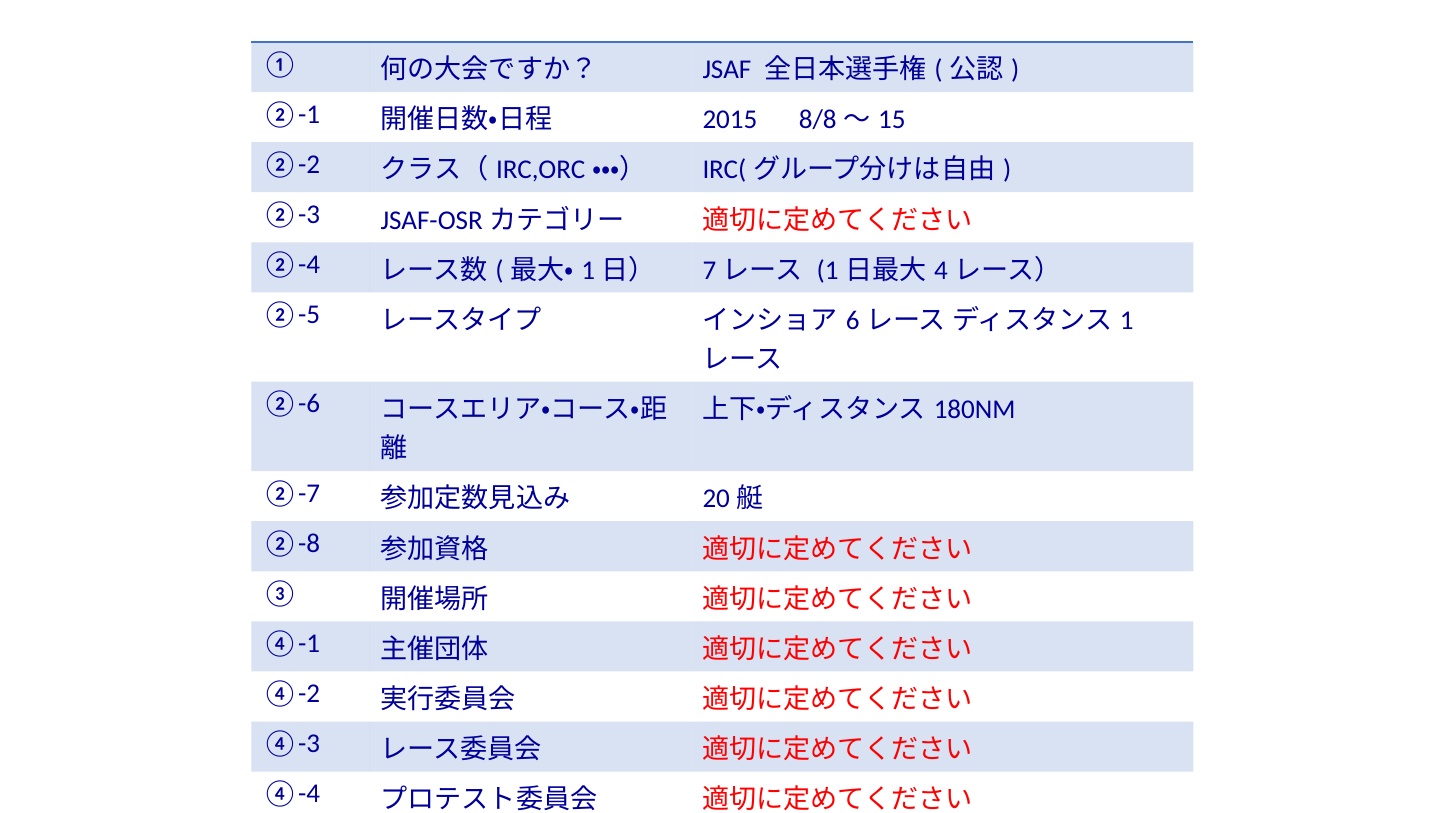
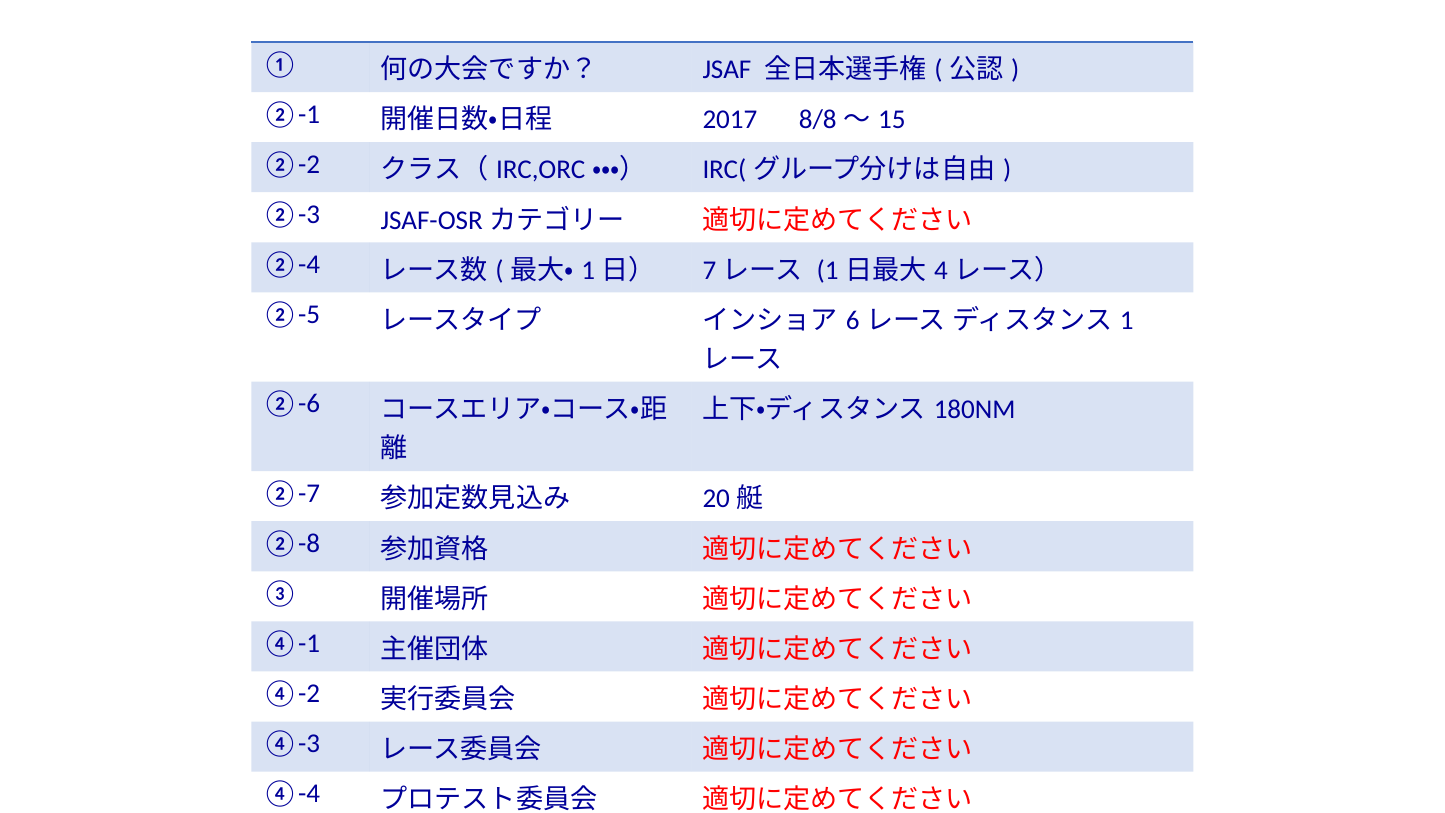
2015: 2015 -> 2017 (730, 120)
